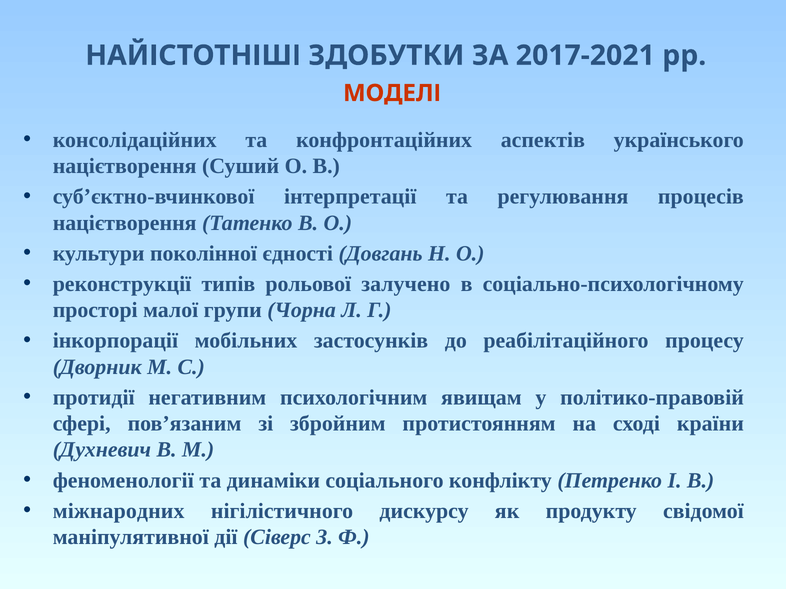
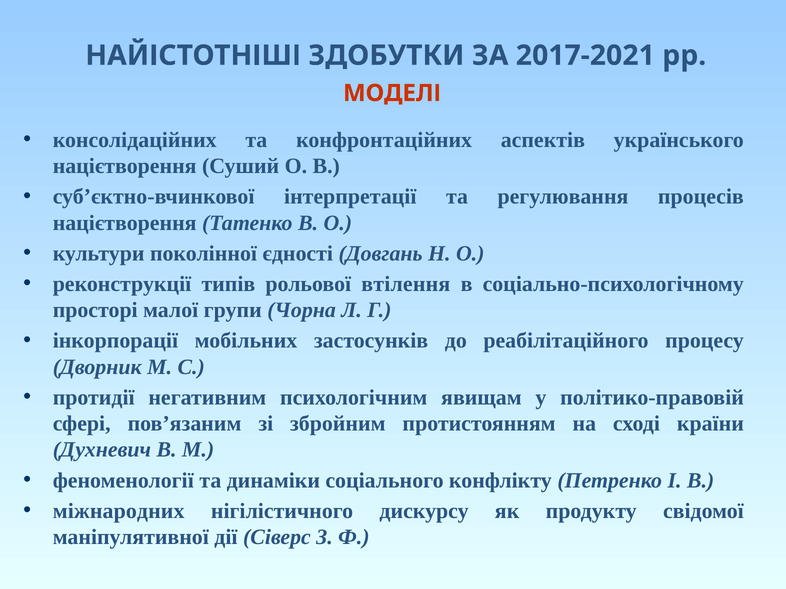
залучено: залучено -> втілення (406, 284)
